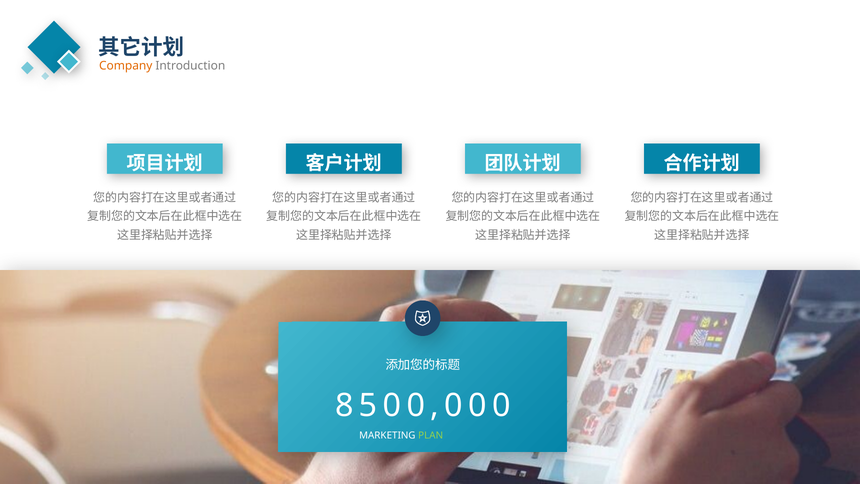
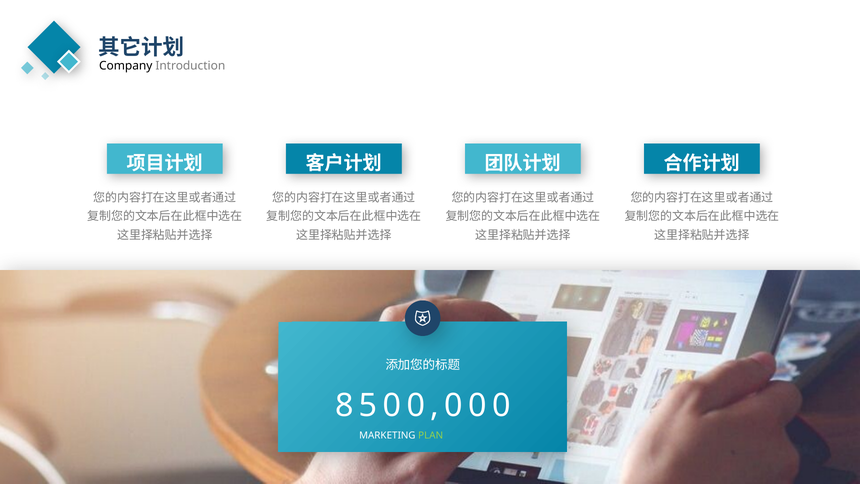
Company colour: orange -> black (126, 66)
